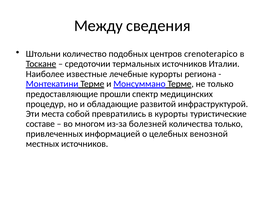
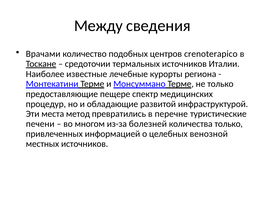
Штольни: Штольни -> Врачами (43, 54)
прошли: прошли -> пещере (115, 94)
собой: собой -> метод (78, 114)
в курорты: курорты -> перечне (171, 114)
составе: составе -> печени (40, 124)
